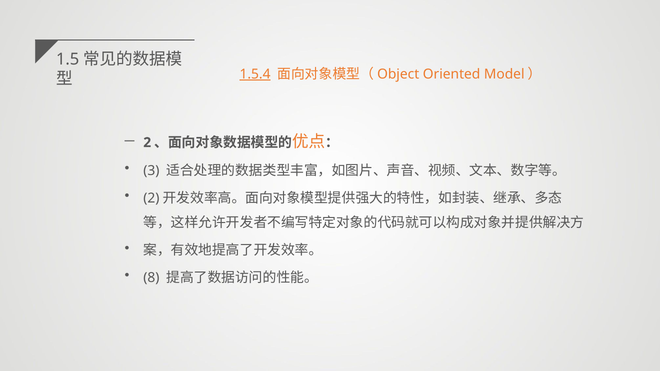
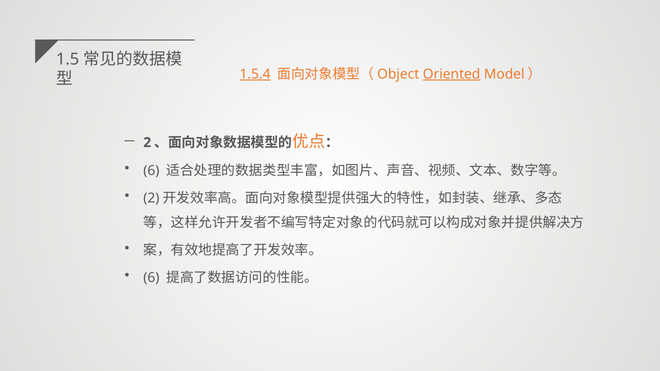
Oriented underline: none -> present (452, 74)
3: 3 -> 6 (151, 171)
8: 8 -> 6 (151, 278)
